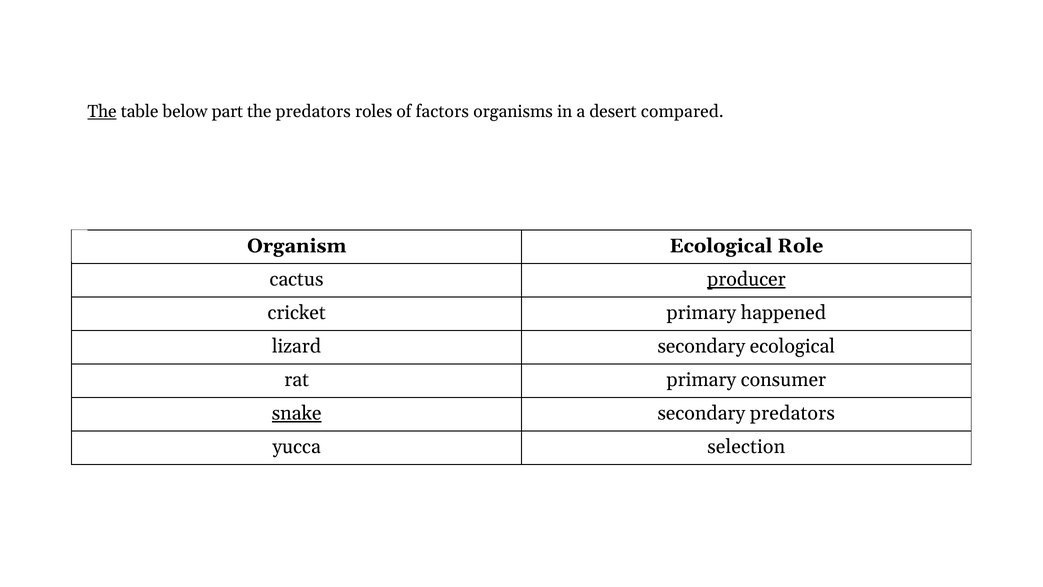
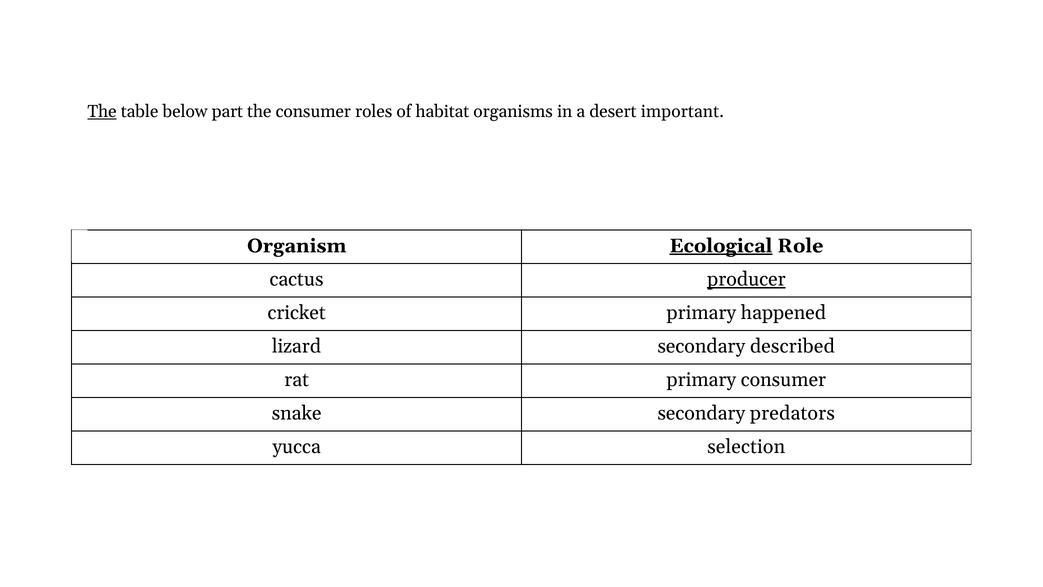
the predators: predators -> consumer (313, 111)
factors: factors -> habitat (442, 111)
compared: compared -> important (682, 111)
Ecological underline: none -> present (721, 246)
secondary ecological: ecological -> described (792, 346)
snake underline: present -> none (297, 413)
